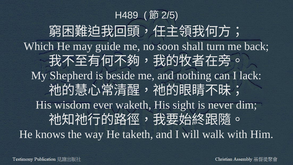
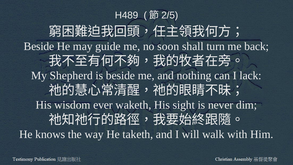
Which: Which -> Beside (39, 46)
